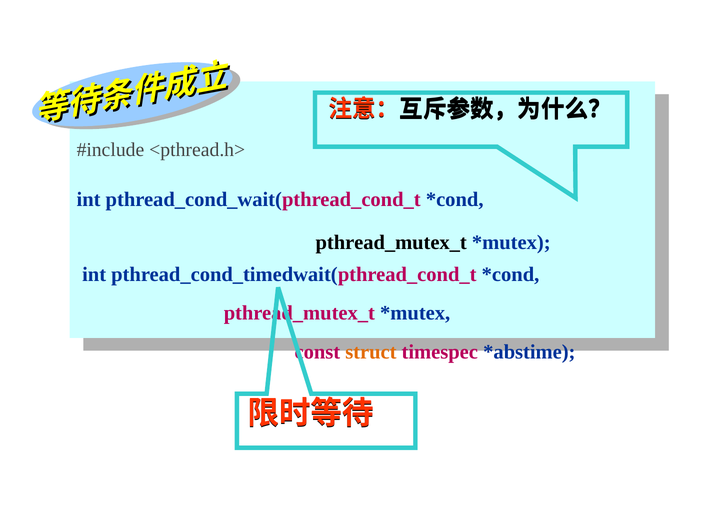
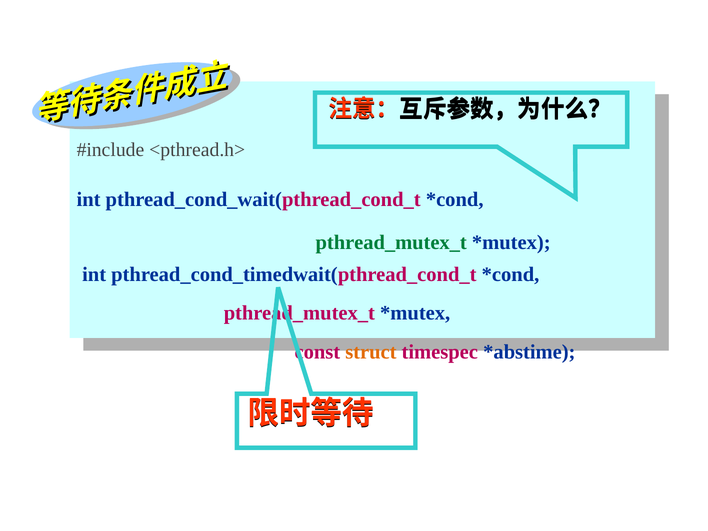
pthread_mutex_t colour: black -> green (391, 242)
